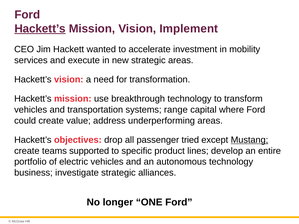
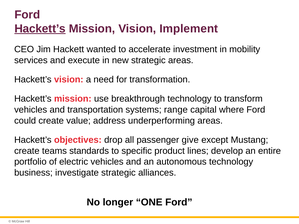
tried: tried -> give (190, 140)
Mustang underline: present -> none (249, 140)
supported: supported -> standards (89, 151)
